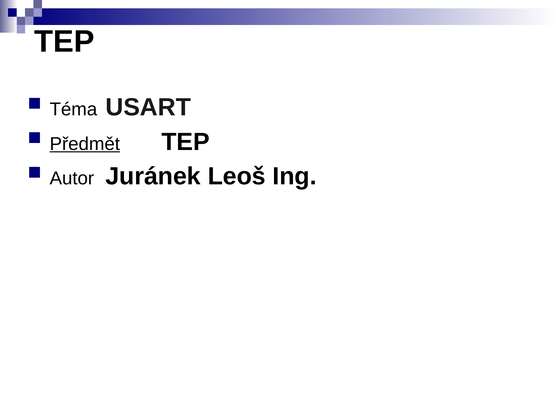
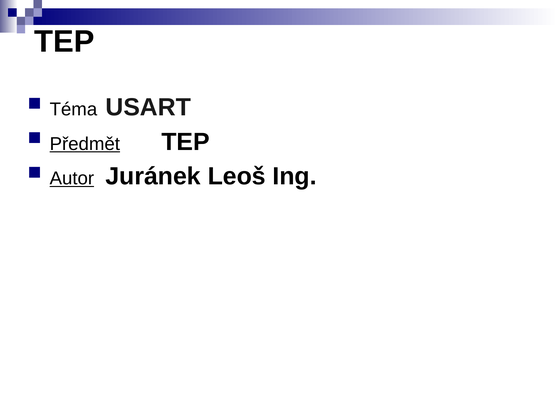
Autor underline: none -> present (72, 178)
